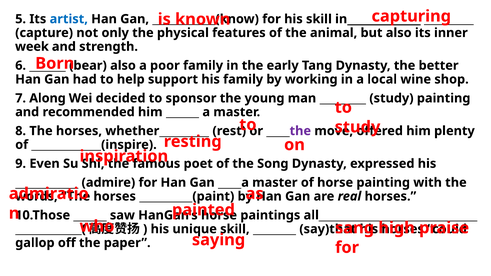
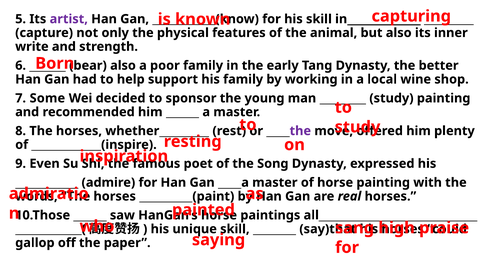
artist colour: blue -> purple (69, 19)
week: week -> write (32, 47)
Along: Along -> Some (47, 98)
